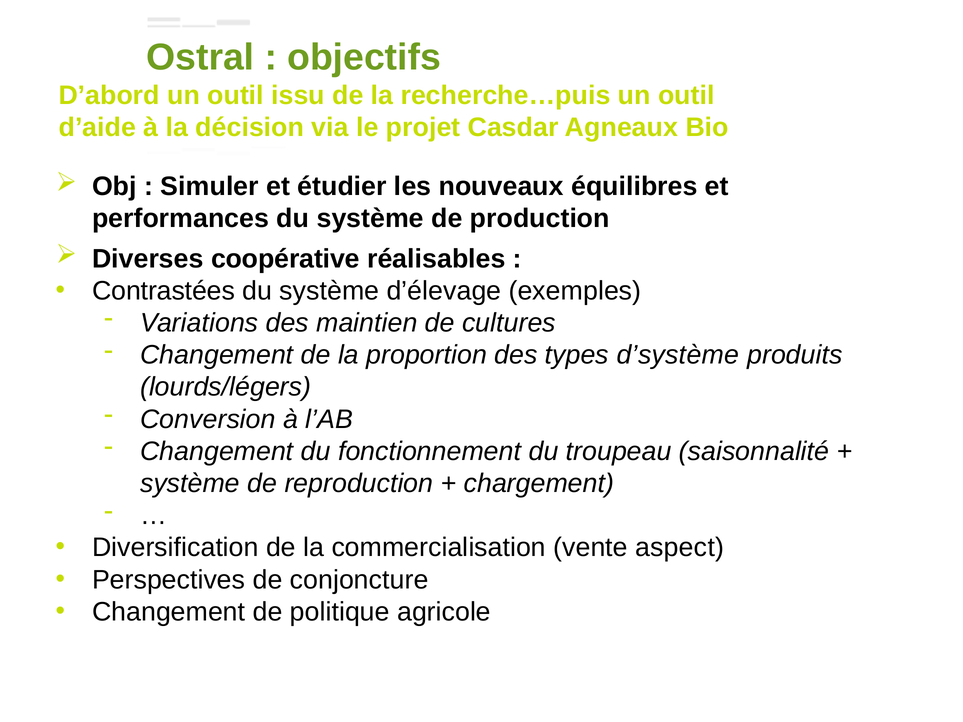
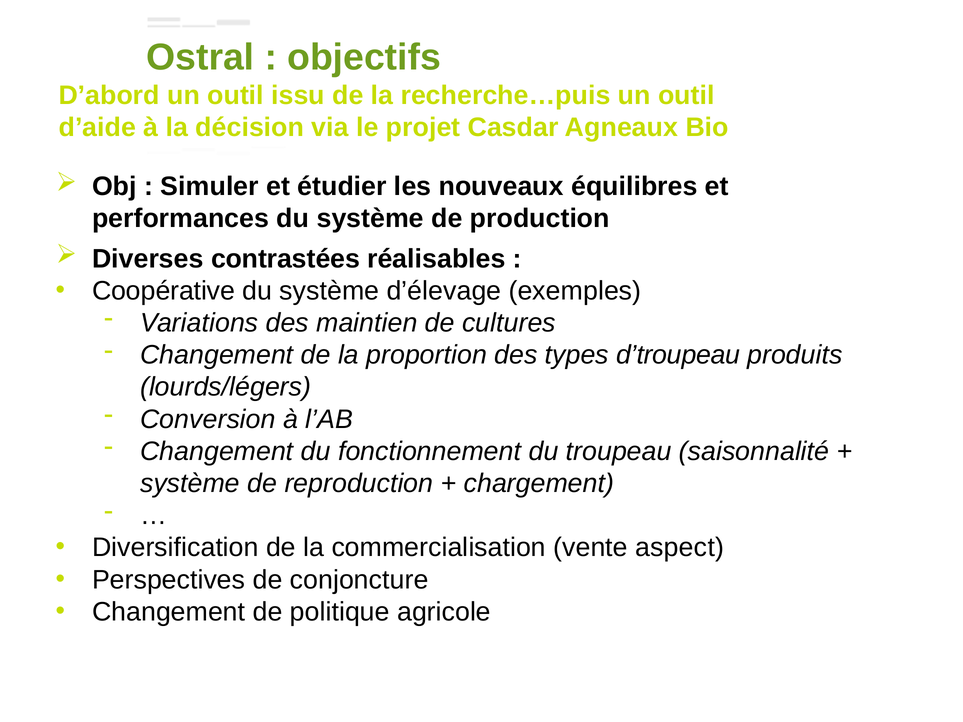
coopérative: coopérative -> contrastées (285, 259)
Contrastées: Contrastées -> Coopérative (164, 291)
d’système: d’système -> d’troupeau (678, 355)
